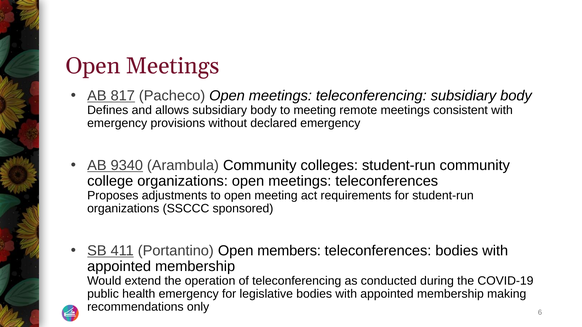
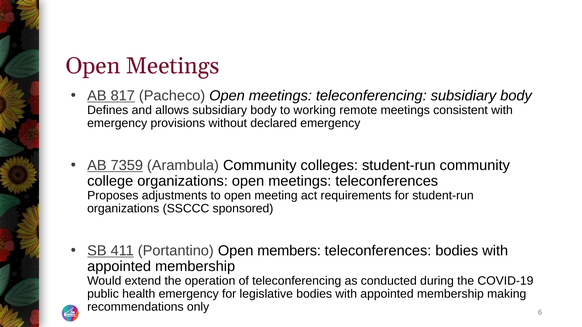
to meeting: meeting -> working (315, 110)
9340: 9340 -> 7359 (127, 166)
